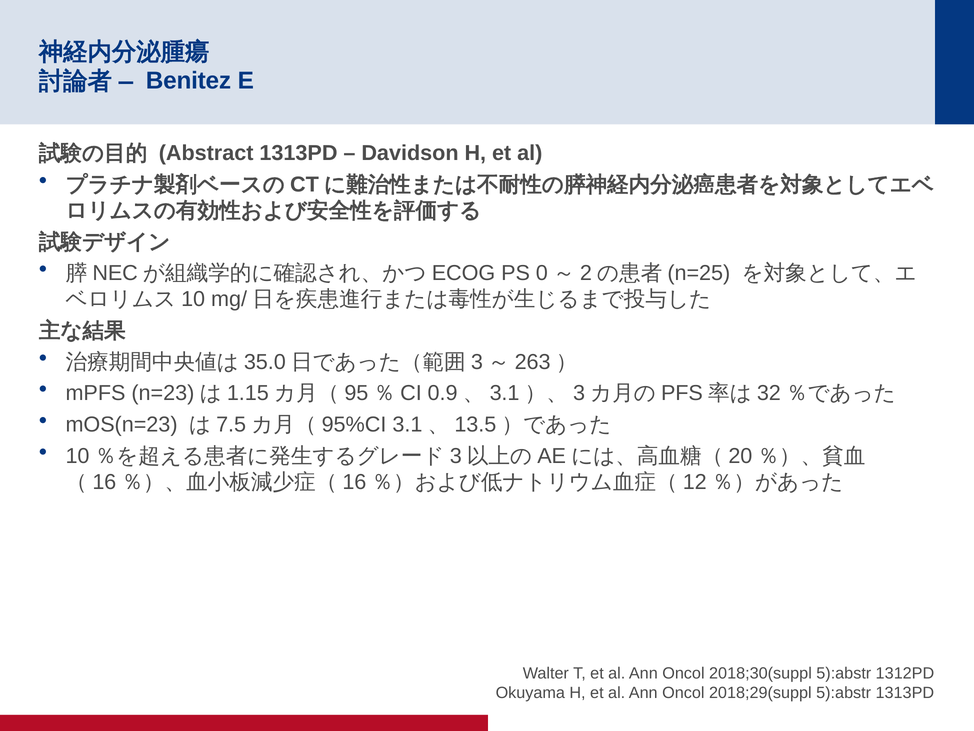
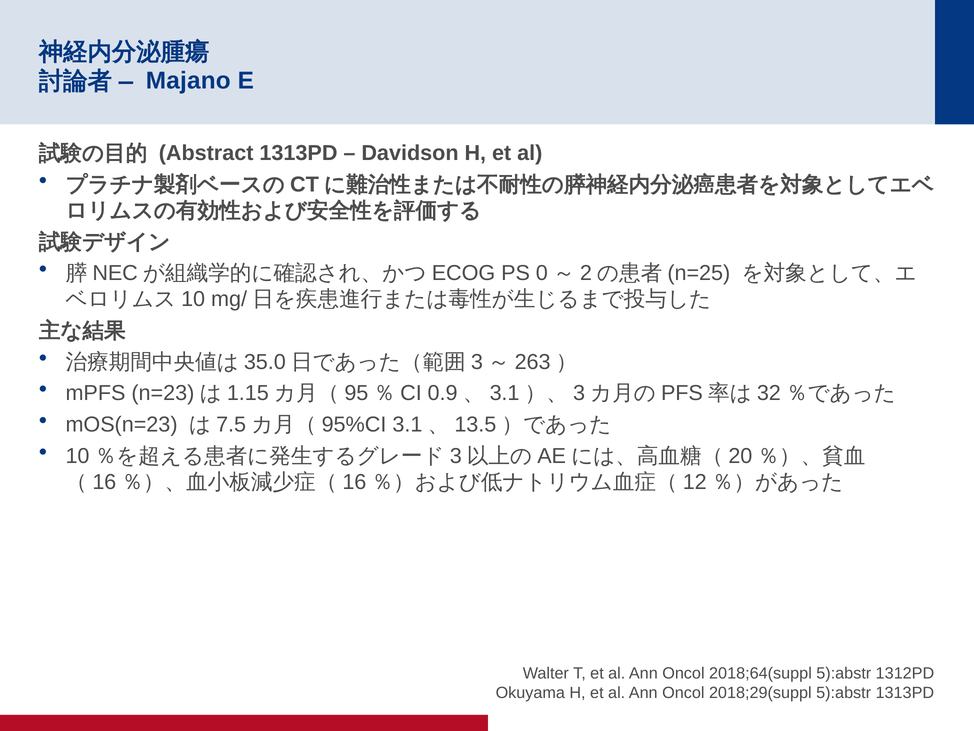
Benitez: Benitez -> Majano (188, 81)
2018;30(suppl: 2018;30(suppl -> 2018;64(suppl (760, 673)
